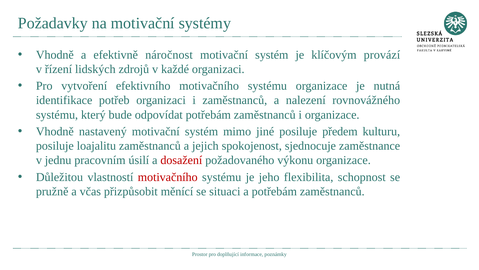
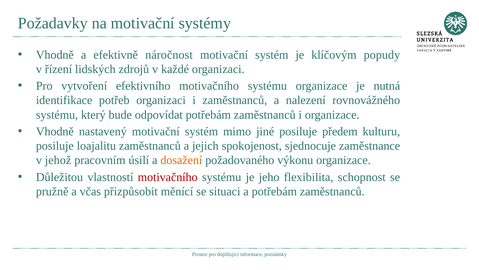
provází: provází -> popudy (382, 55)
jednu: jednu -> jehož (58, 160)
dosažení colour: red -> orange (181, 160)
